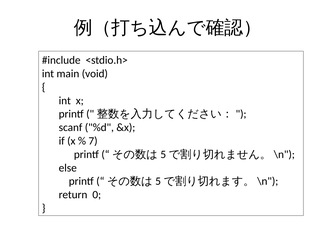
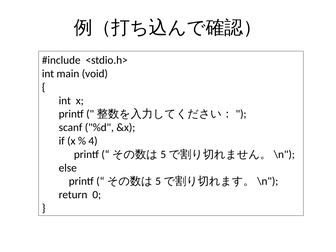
7: 7 -> 4 (93, 141)
